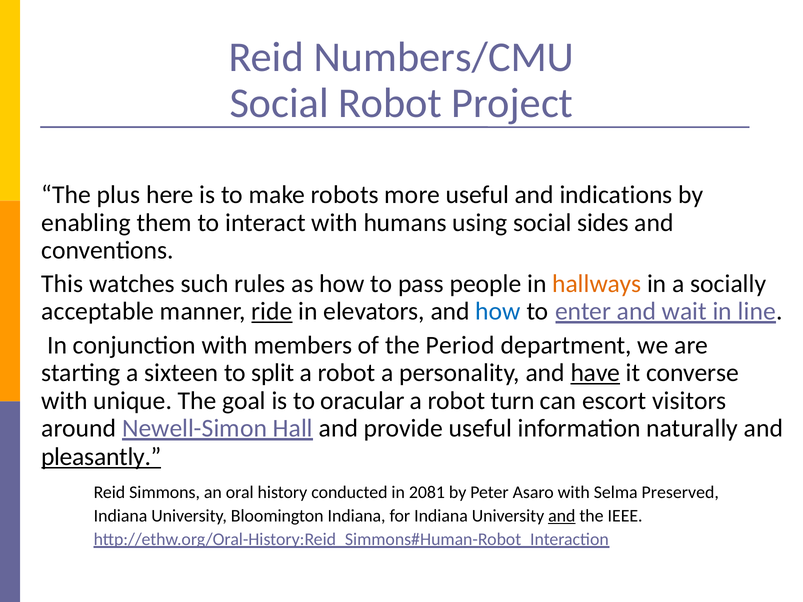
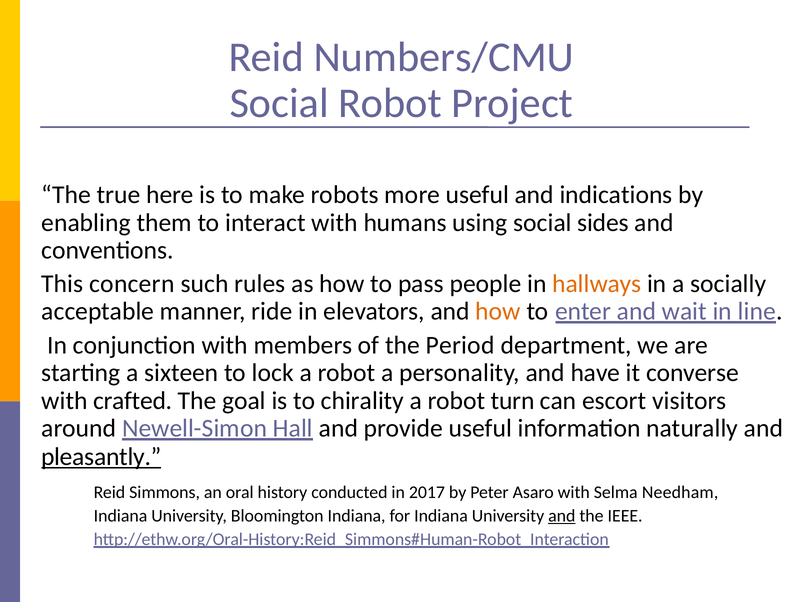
plus: plus -> true (118, 195)
watches: watches -> concern (132, 284)
ride underline: present -> none (272, 311)
how colour: blue -> orange (498, 311)
split: split -> lock (273, 373)
have underline: present -> none (595, 373)
unique: unique -> crafted (133, 401)
oracular: oracular -> chirality (362, 401)
2081: 2081 -> 2017 (427, 493)
Preserved: Preserved -> Needham (680, 493)
